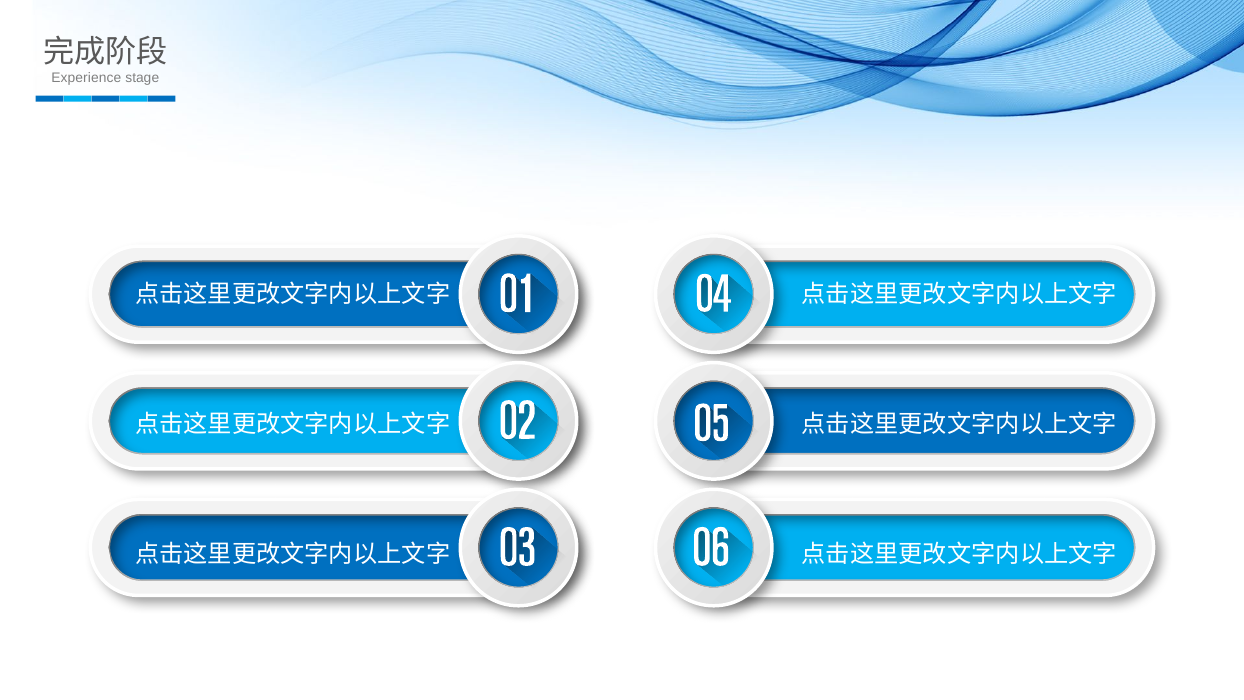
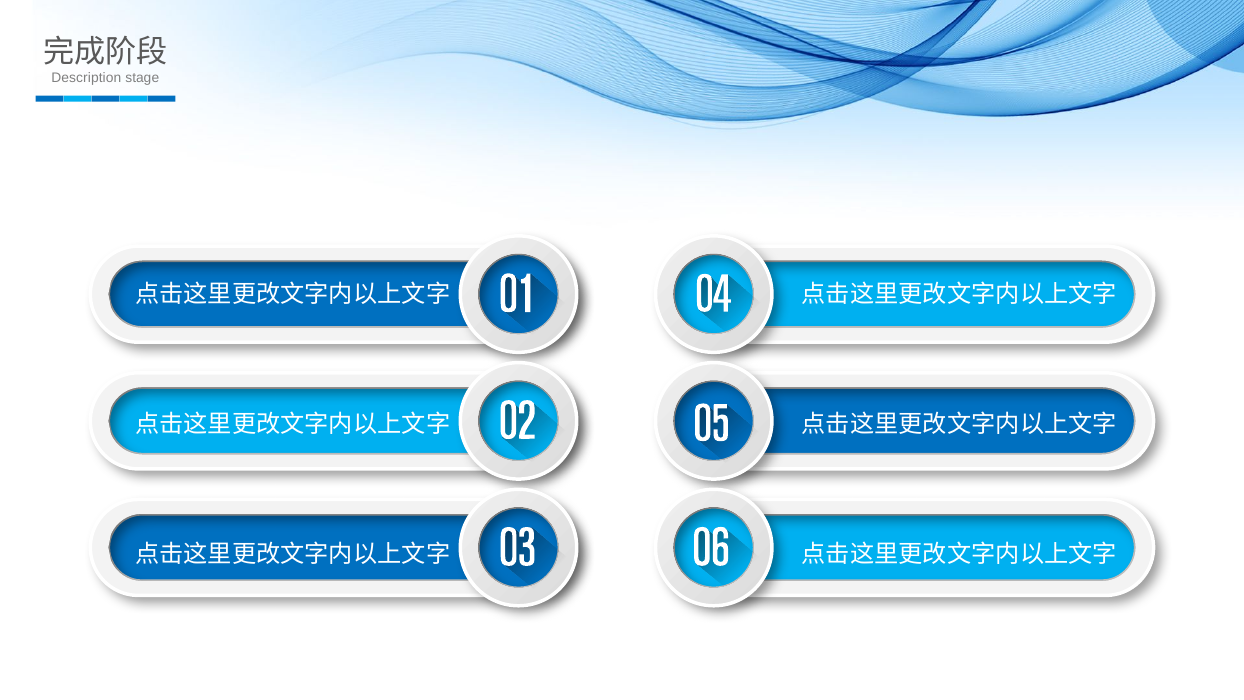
Experience: Experience -> Description (86, 78)
